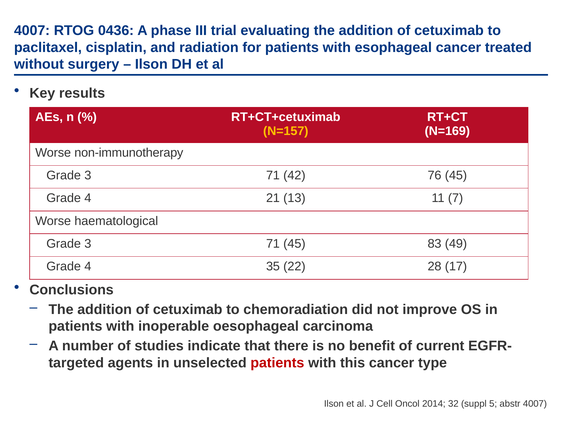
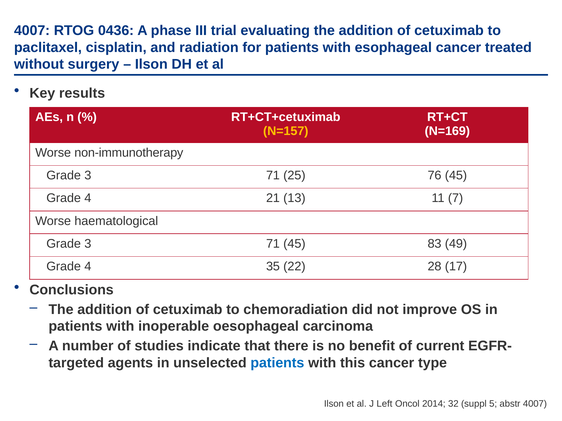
42: 42 -> 25 (294, 176)
patients colour: red -> blue (277, 363)
Cell: Cell -> Left (384, 404)
